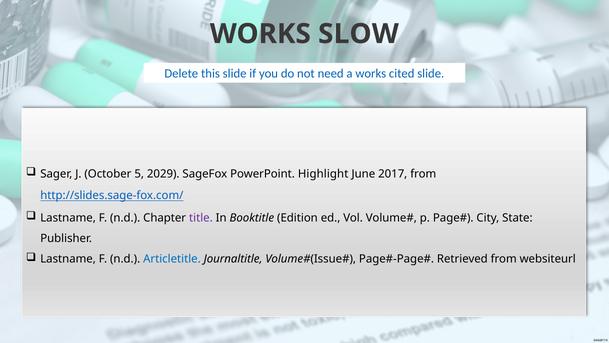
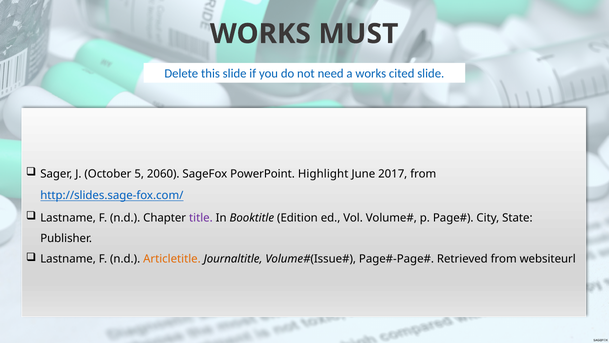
SLOW: SLOW -> MUST (358, 34)
2029: 2029 -> 2060 (163, 174)
Articletitle colour: blue -> orange (172, 259)
